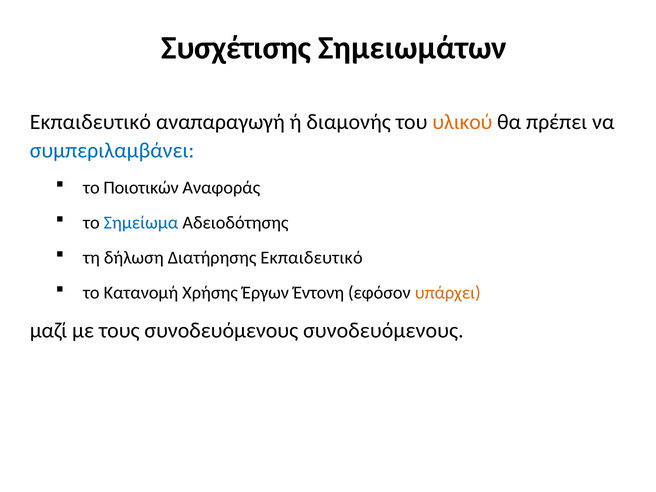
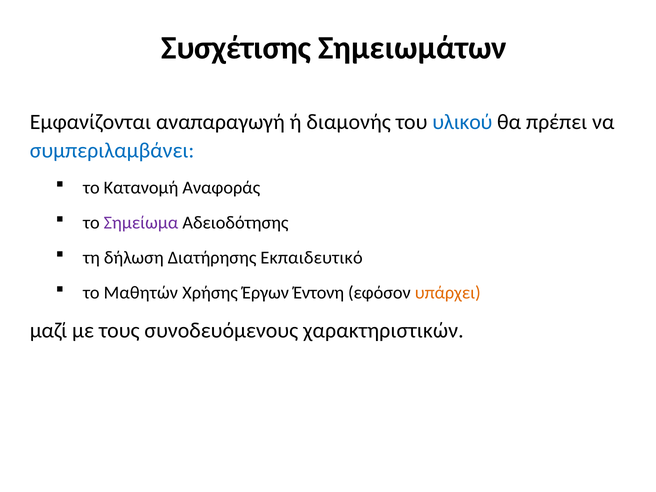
Εκπαιδευτικό: Εκπαιδευτικό -> Εμφανίζονται (90, 122)
υλικού colour: orange -> blue (462, 122)
Ποιοτικών: Ποιοτικών -> Κατανομή (141, 188)
Σημείωμα colour: blue -> purple (141, 223)
Κατανομή: Κατανομή -> Μαθητών (141, 293)
συνοδευόμενους συνοδευόμενους: συνοδευόμενους -> χαρακτηριστικών (383, 330)
